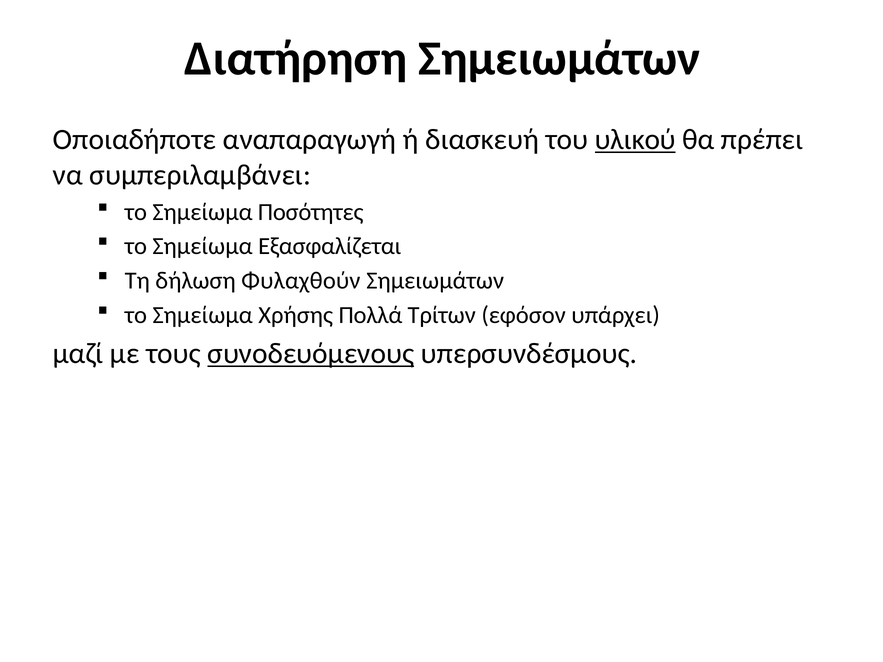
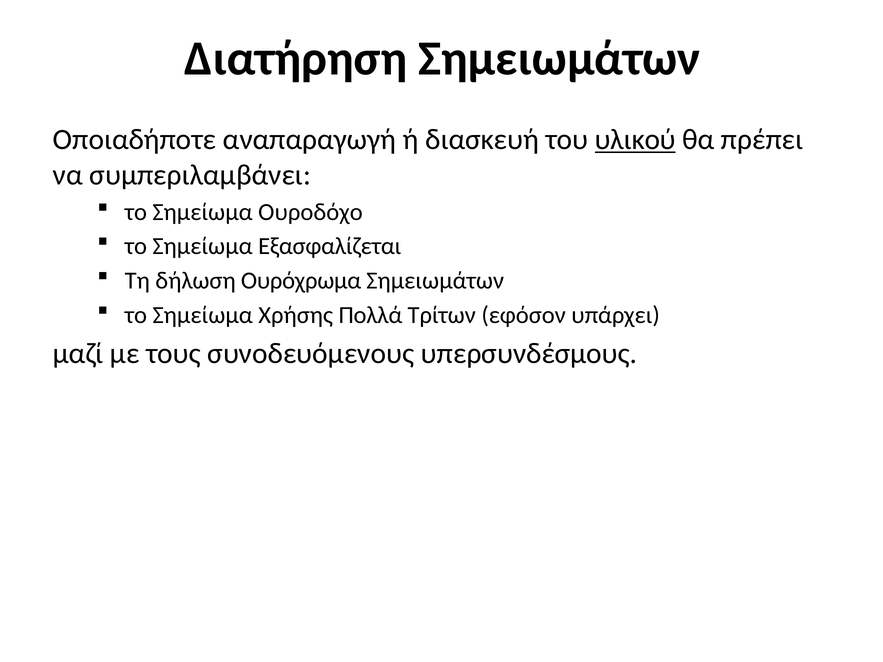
Ποσότητες: Ποσότητες -> Ουροδόχο (311, 212)
Φυλαχθούν: Φυλαχθούν -> Ουρόχρωμα (301, 281)
συνοδευόμενους underline: present -> none (311, 354)
